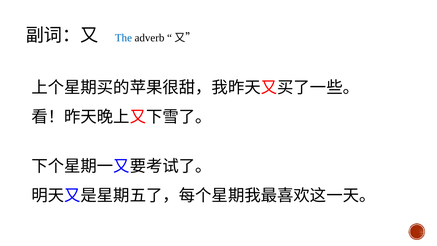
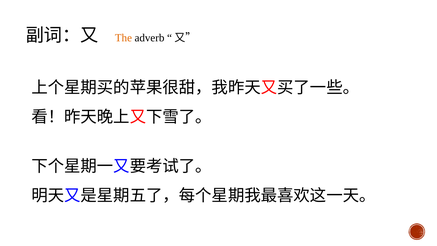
The colour: blue -> orange (123, 38)
